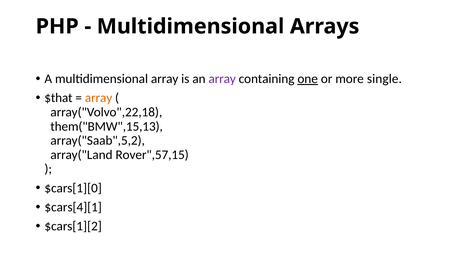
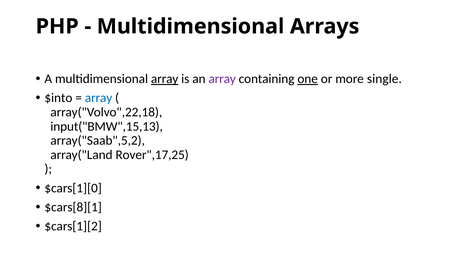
array underline: none -> present (165, 79)
$that: $that -> $into (58, 98)
array colour: orange -> blue (99, 98)
them("BMW",15,13: them("BMW",15,13 -> input("BMW",15,13 (107, 126)
Rover",57,15: Rover",57,15 -> Rover",17,25 (152, 155)
$cars[4][1: $cars[4][1 -> $cars[8][1 (73, 207)
